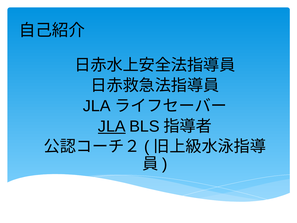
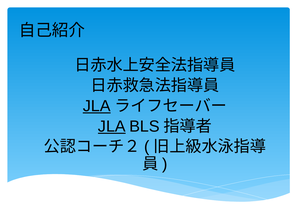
JLA underline: none -> present (97, 106)
